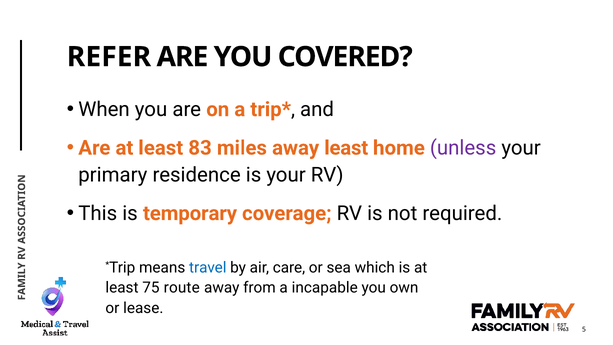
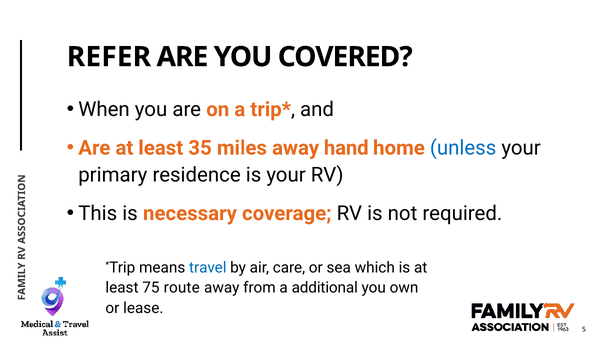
83: 83 -> 35 (200, 148)
away least: least -> hand (346, 148)
unless colour: purple -> blue (463, 148)
temporary: temporary -> necessary (190, 213)
incapable: incapable -> additional (325, 288)
